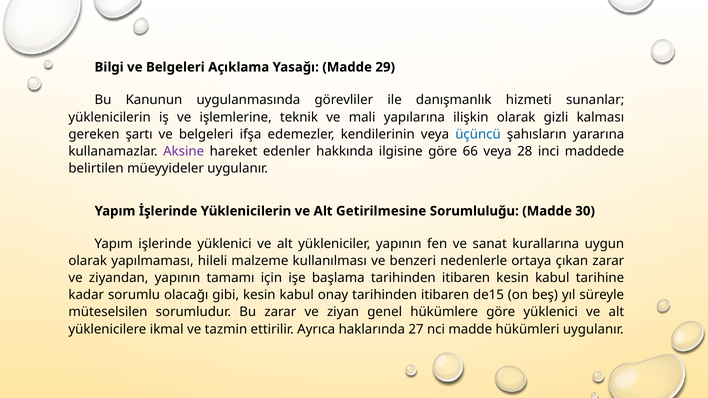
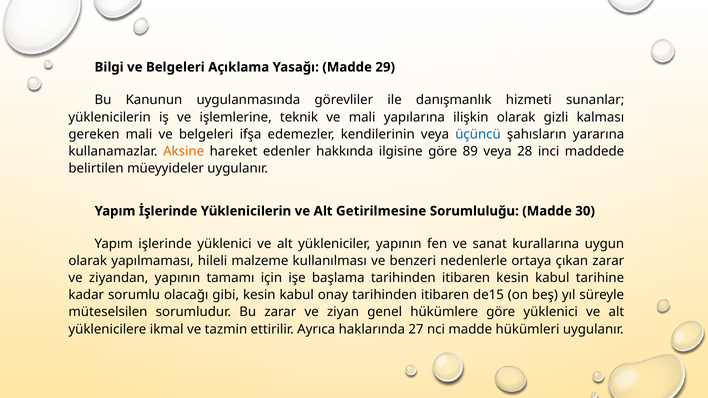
gereken şartı: şartı -> mali (139, 134)
Aksine colour: purple -> orange (184, 151)
66: 66 -> 89 (470, 151)
